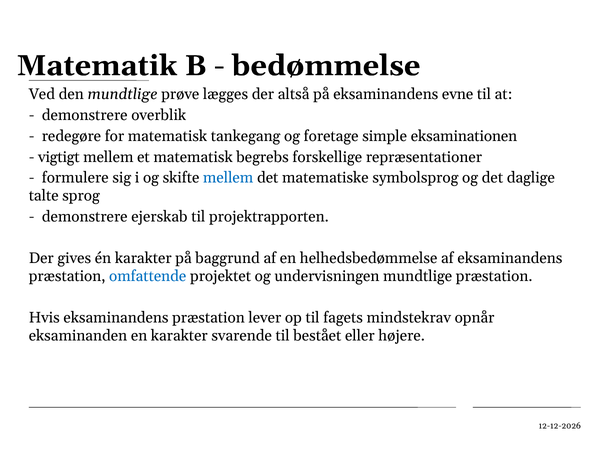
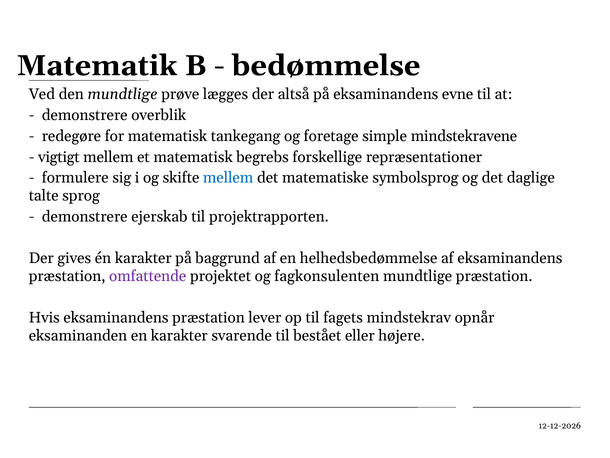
eksaminationen: eksaminationen -> mindstekravene (464, 136)
omfattende colour: blue -> purple (148, 276)
undervisningen: undervisningen -> fagkonsulenten (327, 276)
